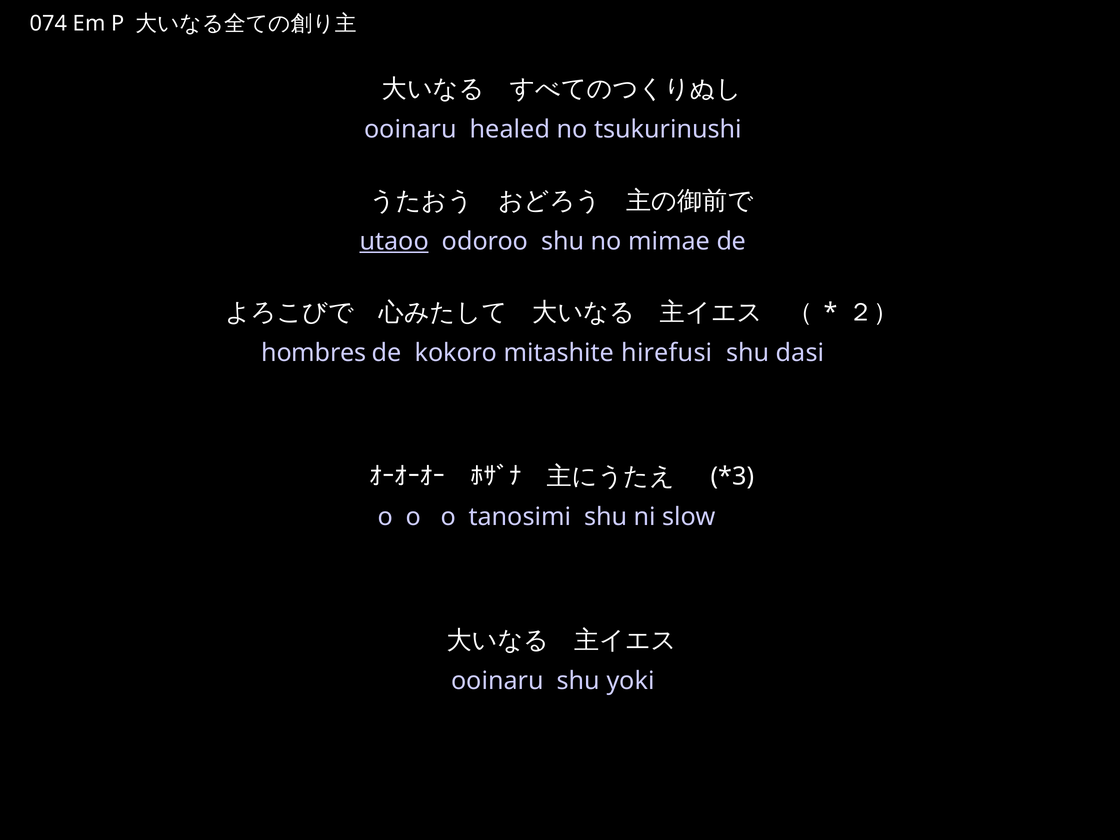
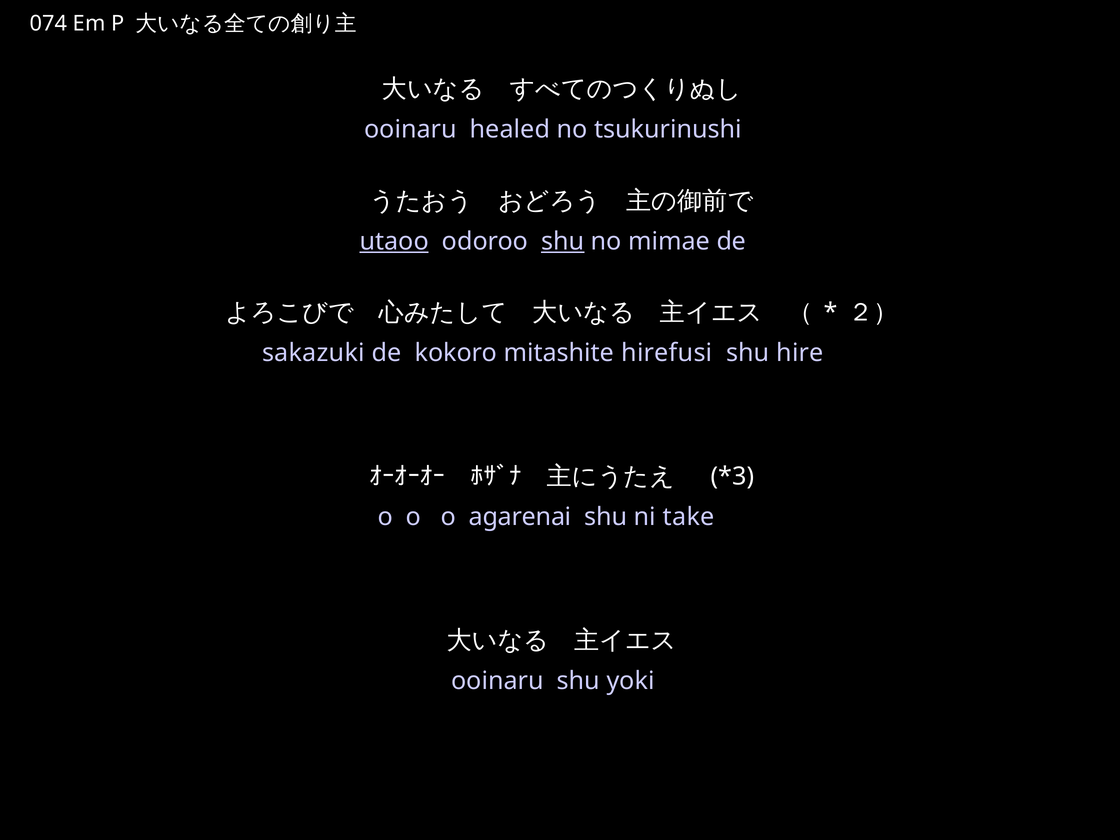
shu underline: none -> present (563, 241)
hombres: hombres -> sakazuki (313, 353)
dasi: dasi -> hire (800, 353)
tanosimi: tanosimi -> agarenai (520, 517)
slow: slow -> take (689, 517)
